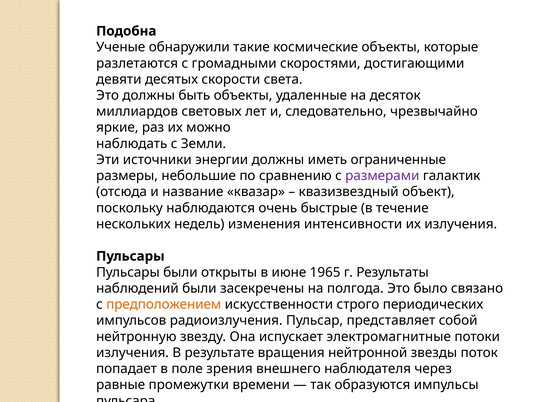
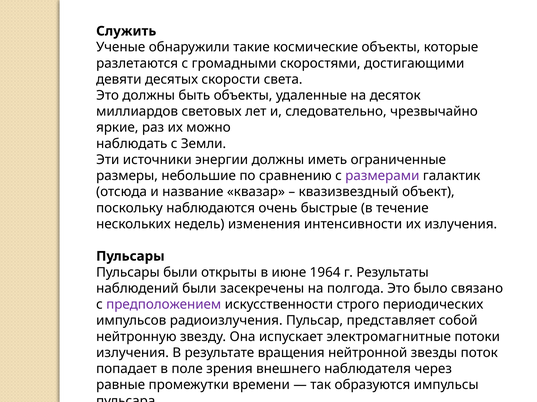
Подобна: Подобна -> Служить (126, 31)
1965: 1965 -> 1964 (325, 273)
предположением colour: orange -> purple (164, 305)
